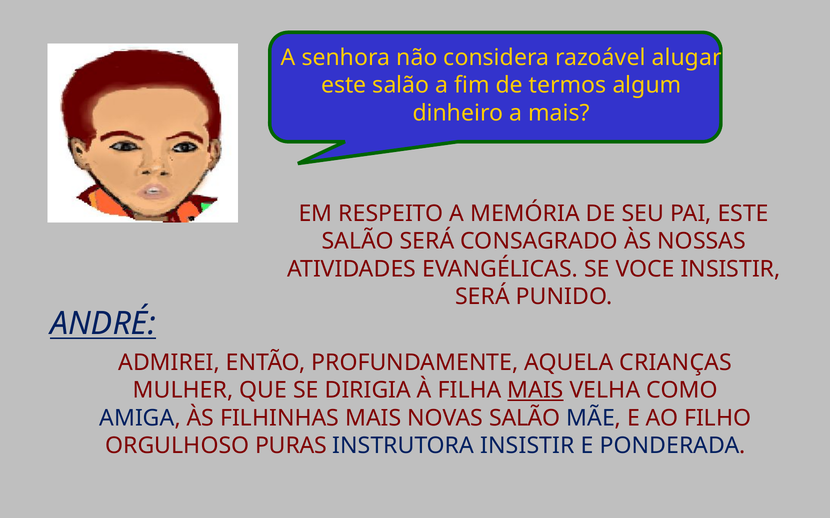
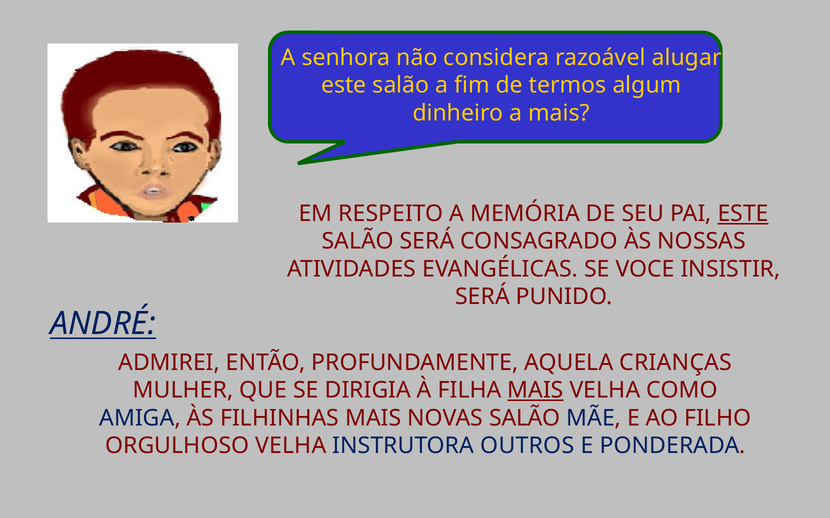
ESTE underline: none -> present (743, 214)
ORGULHOSO PURAS: PURAS -> VELHA (291, 446)
INSTRUTORA INSISTIR: INSISTIR -> OUTROS (527, 446)
